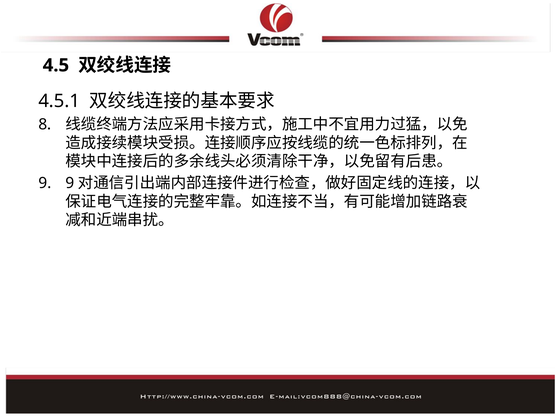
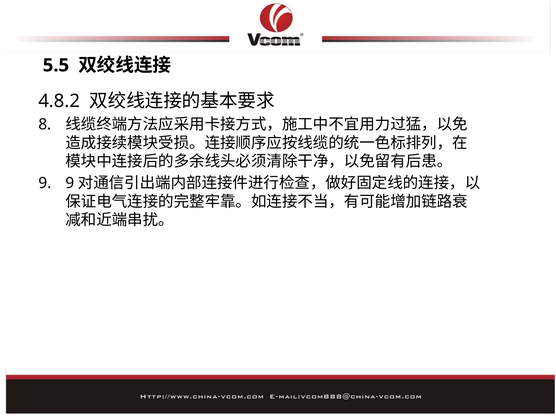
4.5: 4.5 -> 5.5 (56, 65)
4.5.1: 4.5.1 -> 4.8.2 (59, 101)
